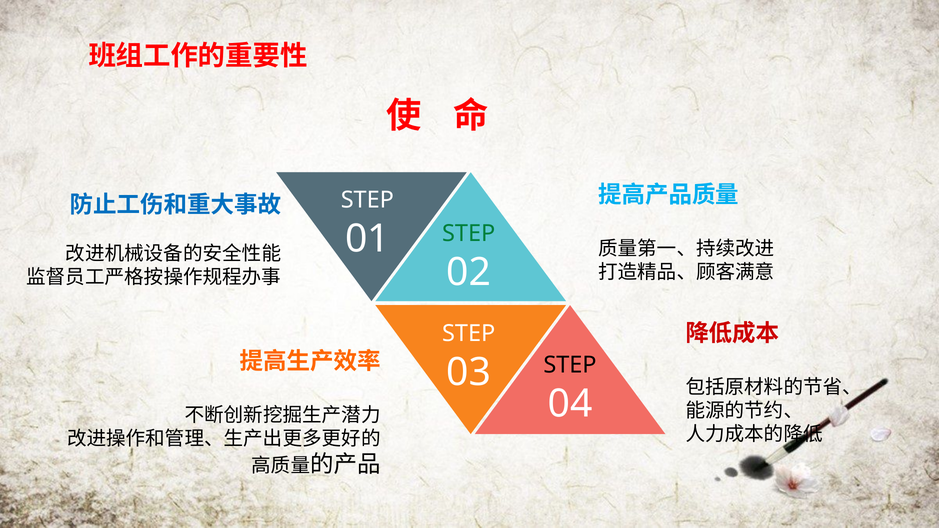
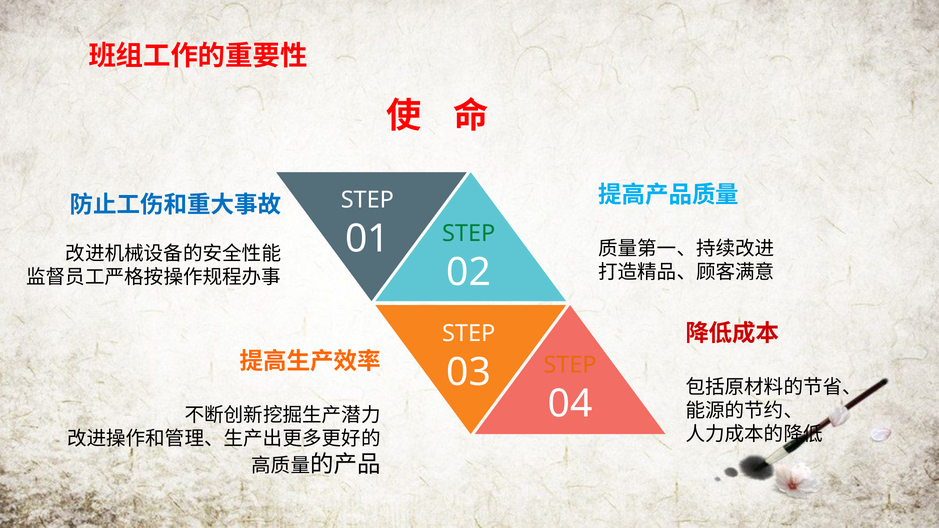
STEP colour: black -> orange (570, 365)
